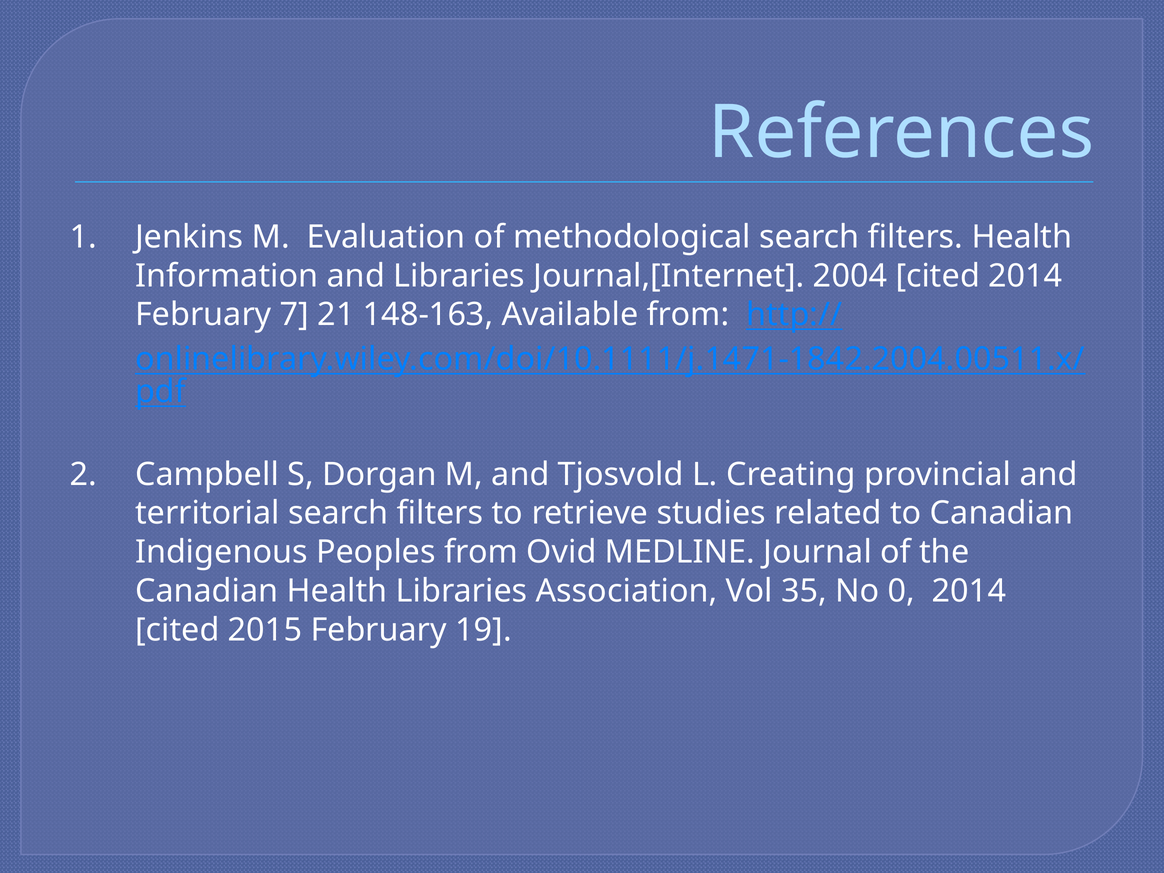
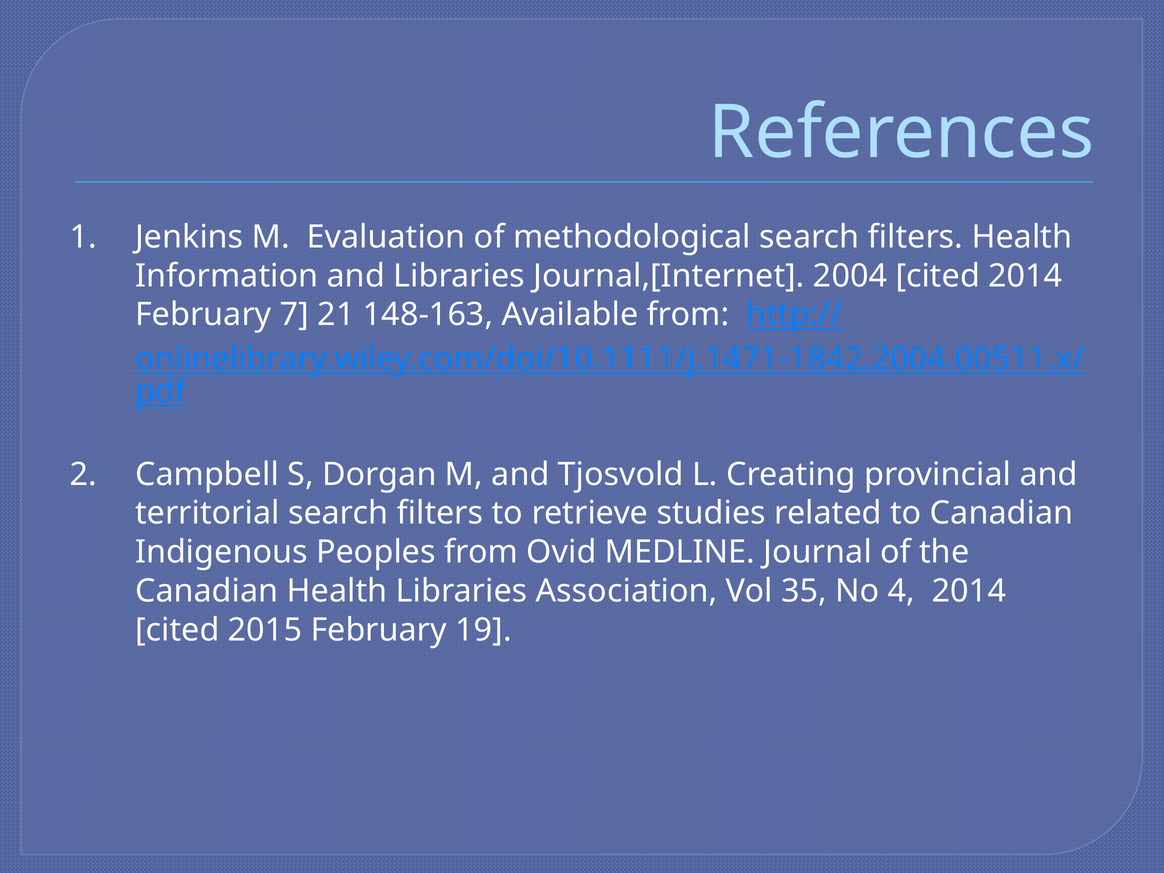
0: 0 -> 4 (902, 591)
